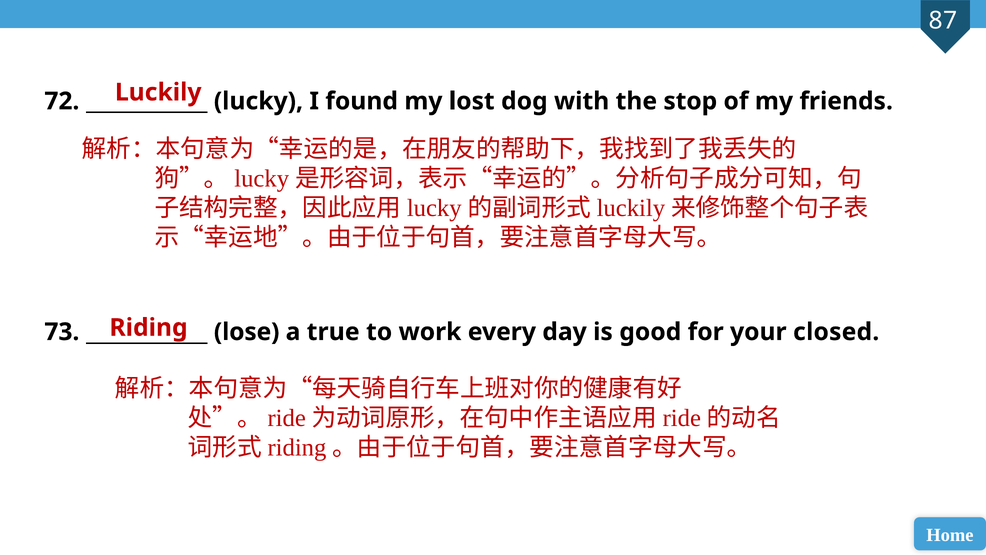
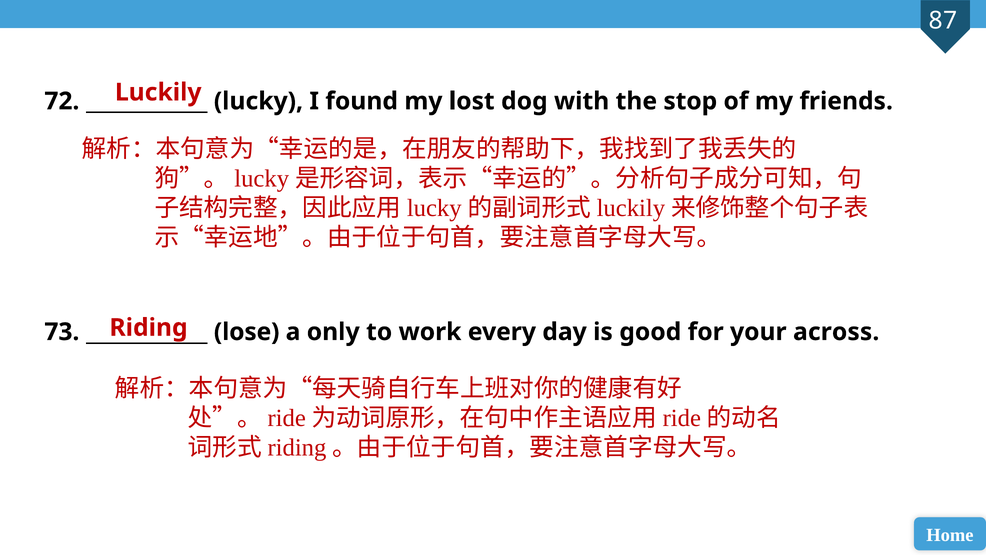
true: true -> only (333, 332)
closed: closed -> across (836, 332)
